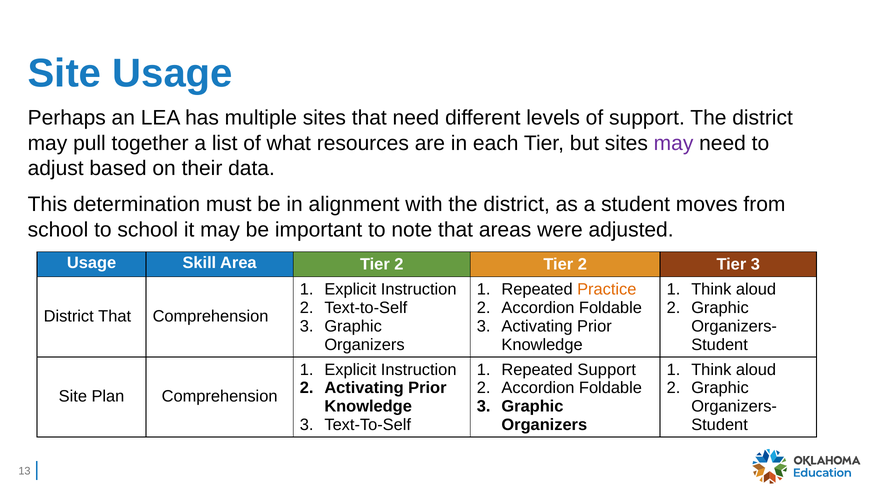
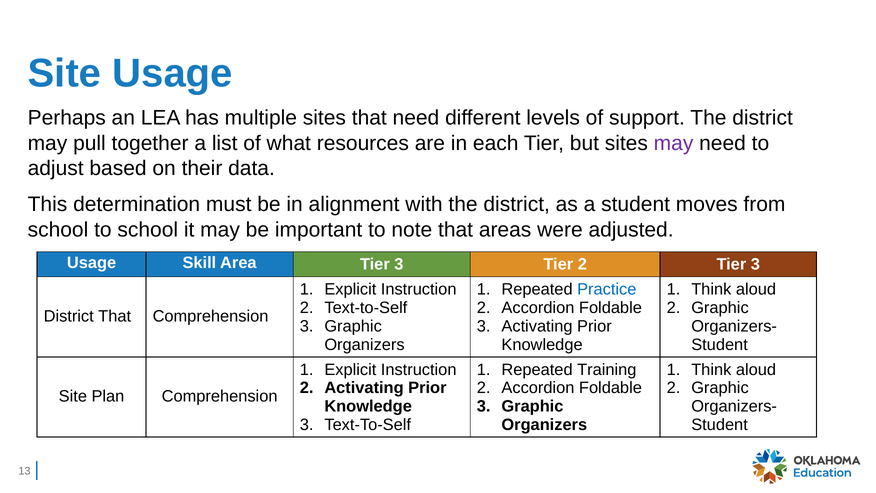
Area Tier 2: 2 -> 3 (399, 264)
Practice colour: orange -> blue (607, 289)
Repeated Support: Support -> Training (607, 369)
